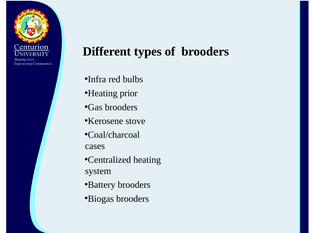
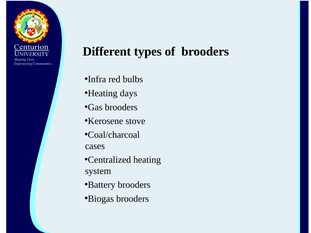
prior: prior -> days (129, 93)
